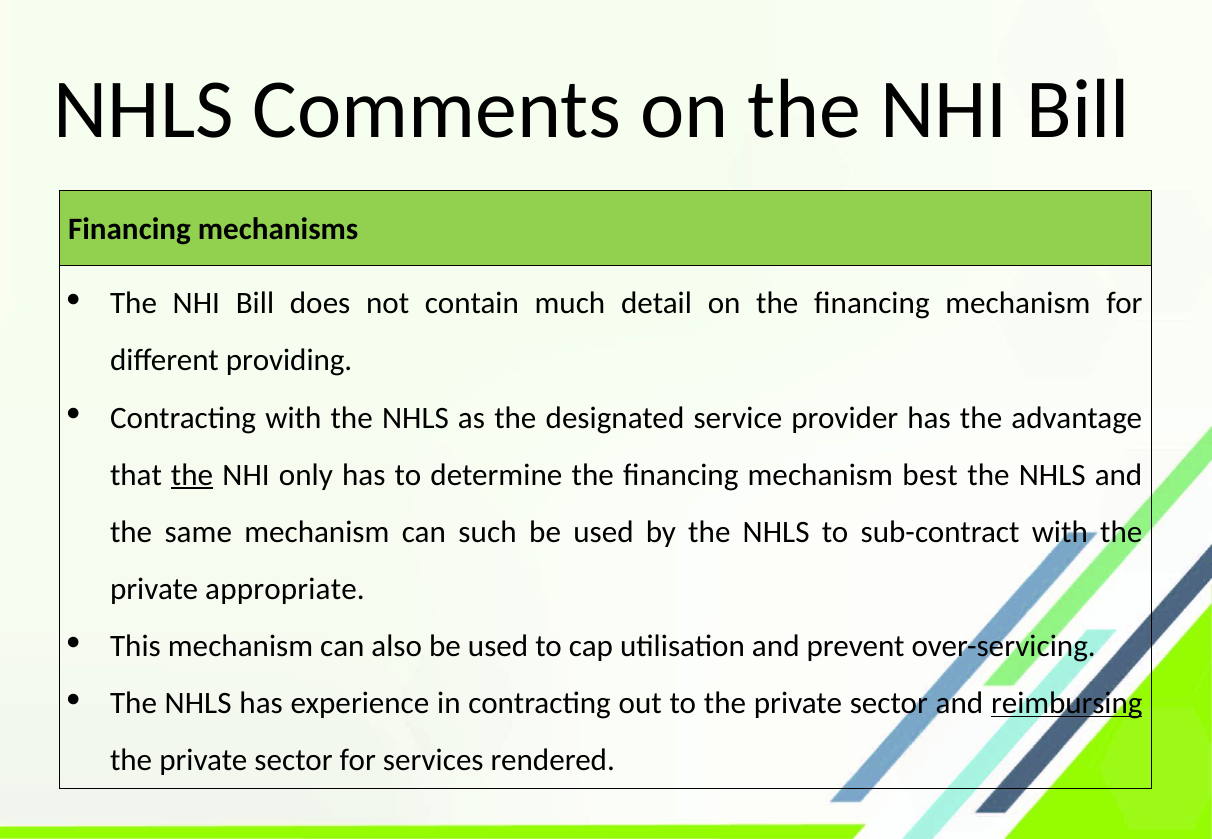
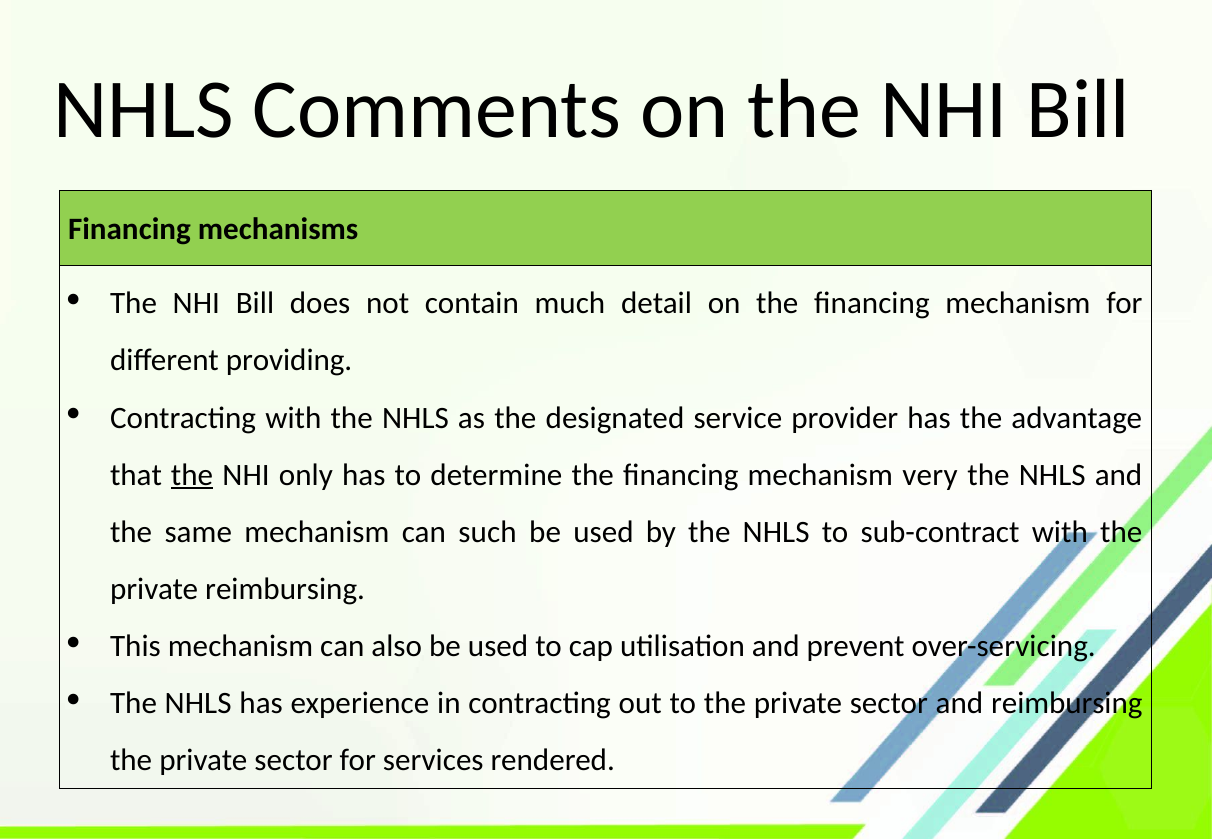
best: best -> very (930, 475)
private appropriate: appropriate -> reimbursing (285, 589)
reimbursing underline: present -> none (1067, 703)
